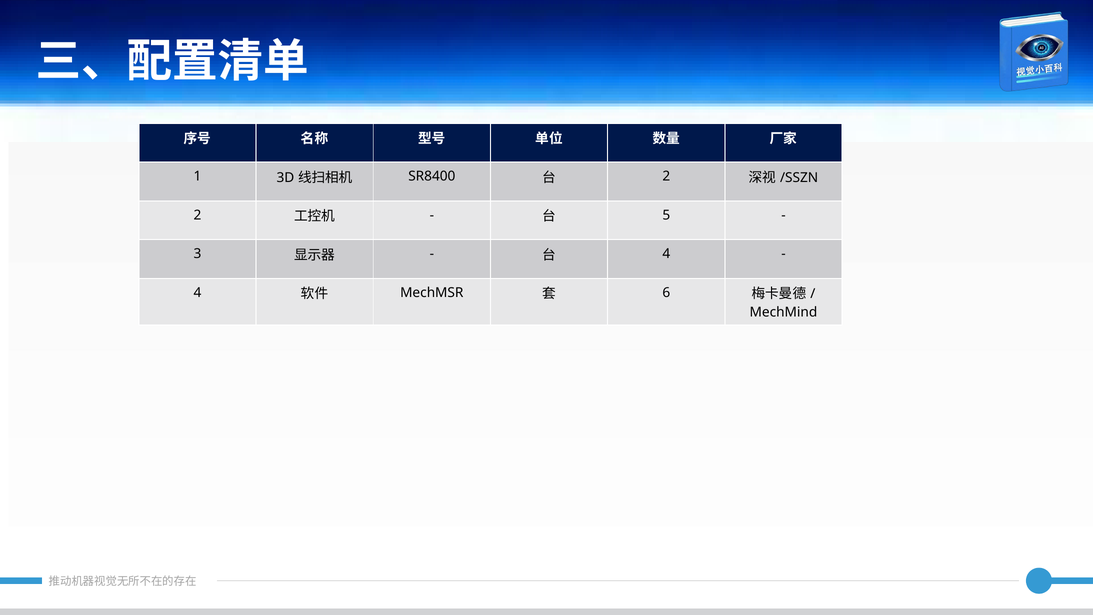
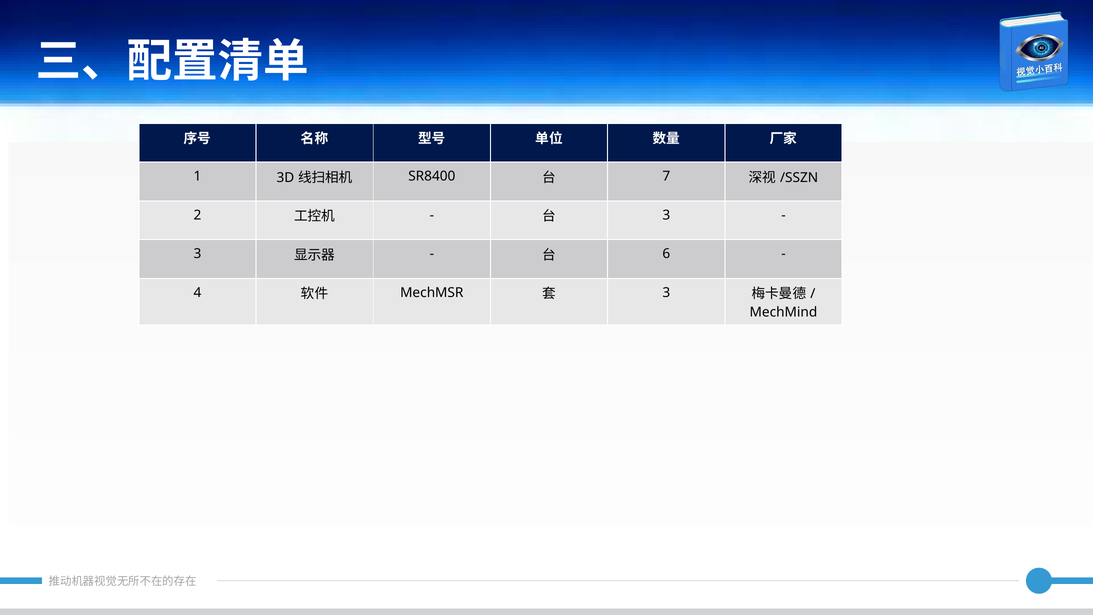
2: 2 -> 7 (666, 176)
5: 5 -> 3 (666, 215)
4: 4 -> 6 (666, 254)
6: 6 -> 3 (666, 293)
